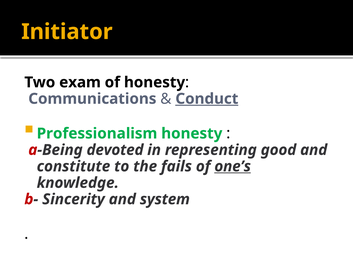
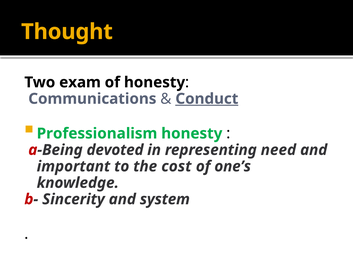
Initiator: Initiator -> Thought (67, 32)
good: good -> need (278, 150)
constitute: constitute -> important (73, 166)
fails: fails -> cost (176, 166)
one’s underline: present -> none (233, 166)
